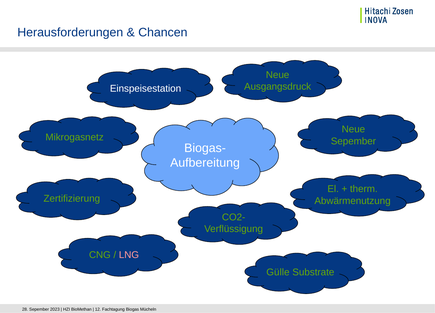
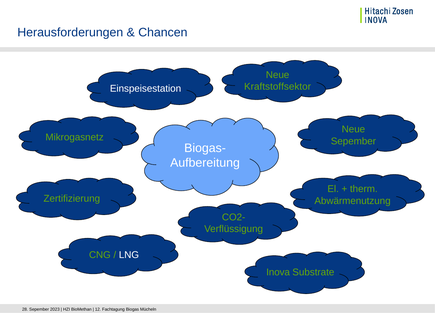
Ausgangsdruck: Ausgangsdruck -> Kraftstoffsektor (278, 87)
LNG colour: pink -> white (129, 255)
Gülle: Gülle -> Inova (278, 273)
